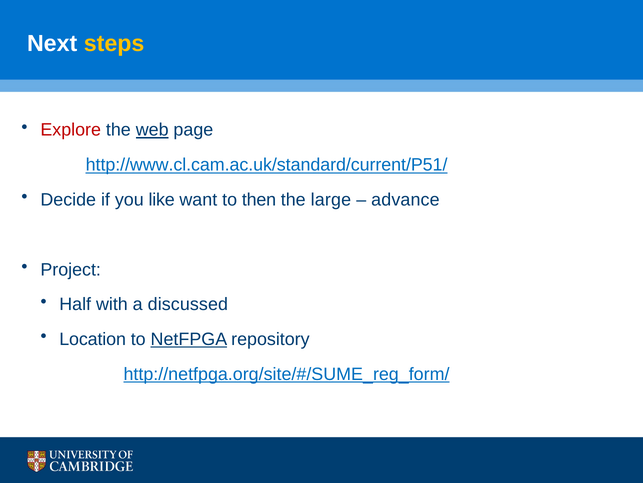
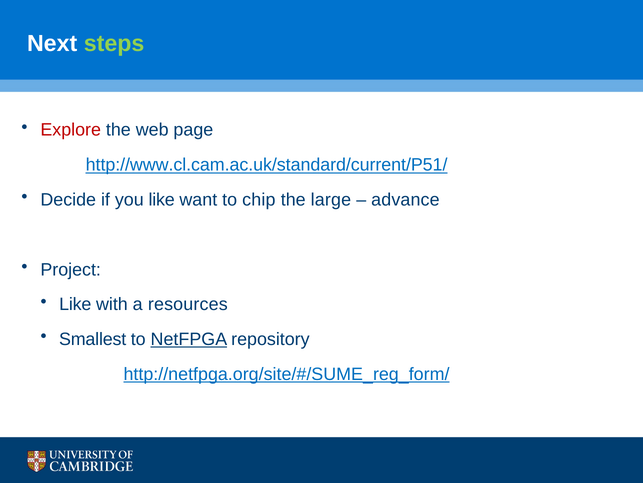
steps colour: yellow -> light green (114, 44)
web underline: present -> none (152, 130)
then: then -> chip (259, 200)
Half: Half -> Like (75, 304)
discussed: discussed -> resources (188, 304)
Location: Location -> Smallest (93, 339)
